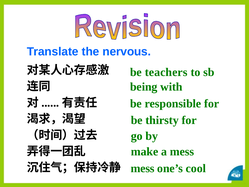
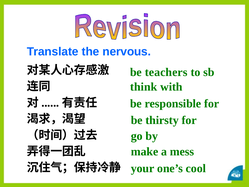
being: being -> think (144, 87)
mess: mess -> your (143, 168)
